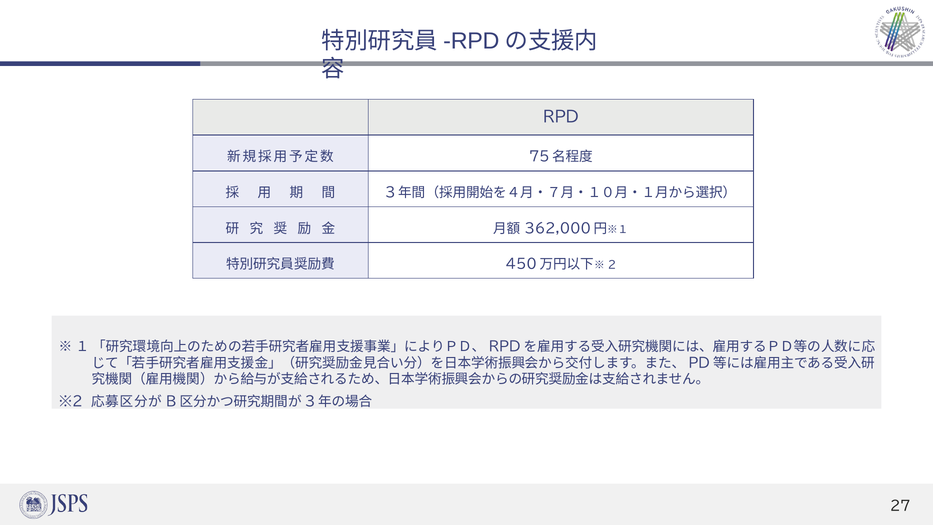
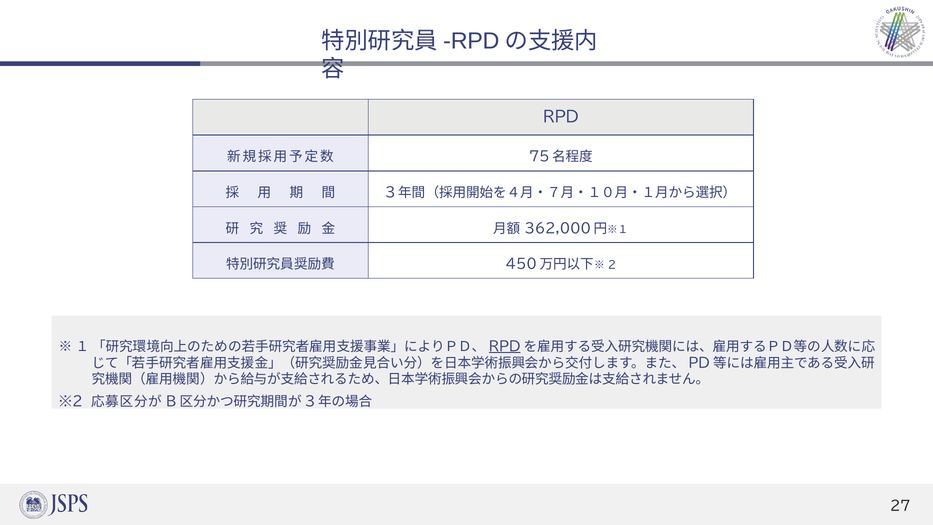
RPD underline: none -> present (505, 347)
